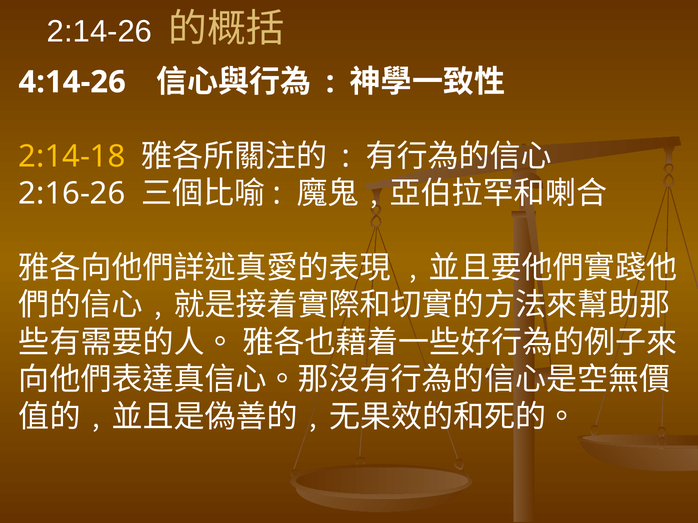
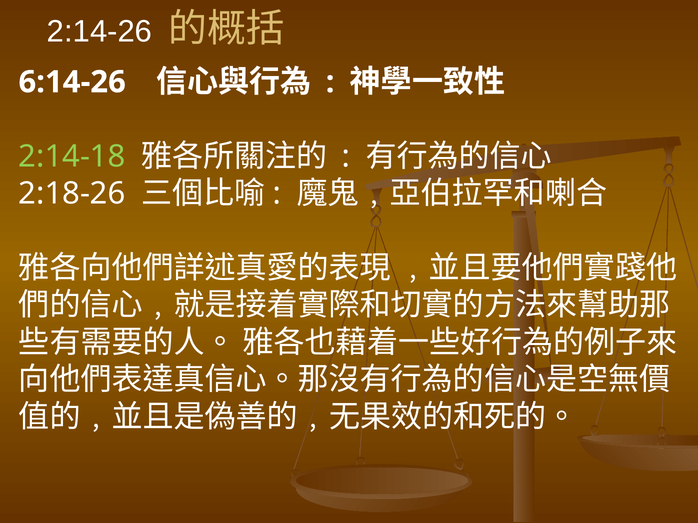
4:14-26: 4:14-26 -> 6:14-26 (72, 82)
2:14-18 colour: yellow -> light green (72, 157)
2:16-26: 2:16-26 -> 2:18-26 (72, 194)
